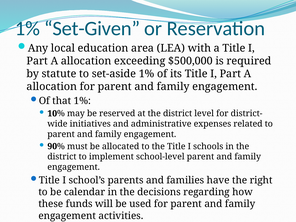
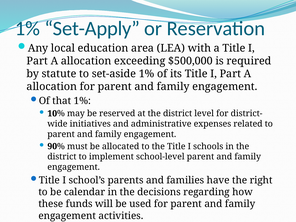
Set-Given: Set-Given -> Set-Apply (92, 29)
